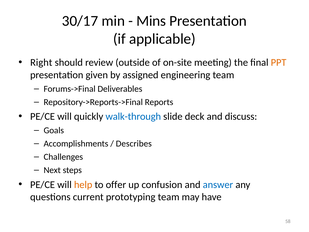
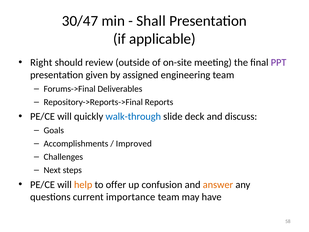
30/17: 30/17 -> 30/47 (80, 21)
Mins: Mins -> Shall (151, 21)
PPT colour: orange -> purple (279, 63)
Describes: Describes -> Improved (134, 144)
answer colour: blue -> orange (218, 184)
prototyping: prototyping -> importance (131, 197)
